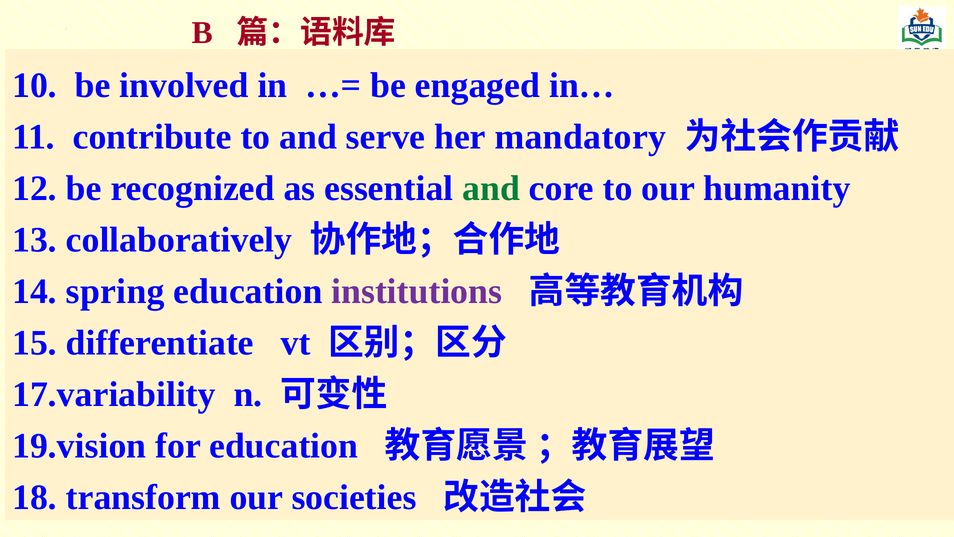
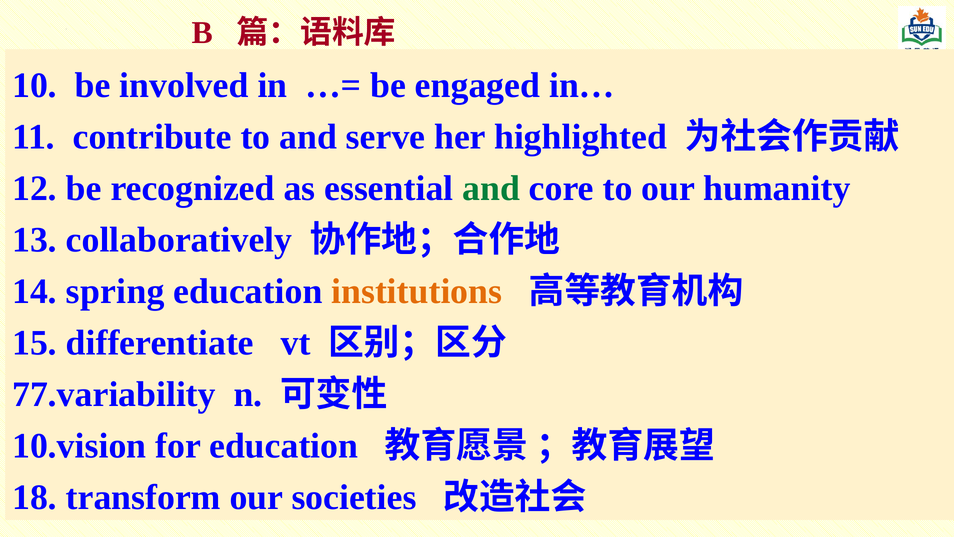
mandatory: mandatory -> highlighted (581, 137)
institutions colour: purple -> orange (417, 291)
17.variability: 17.variability -> 77.variability (114, 394)
19.vision: 19.vision -> 10.vision (79, 446)
